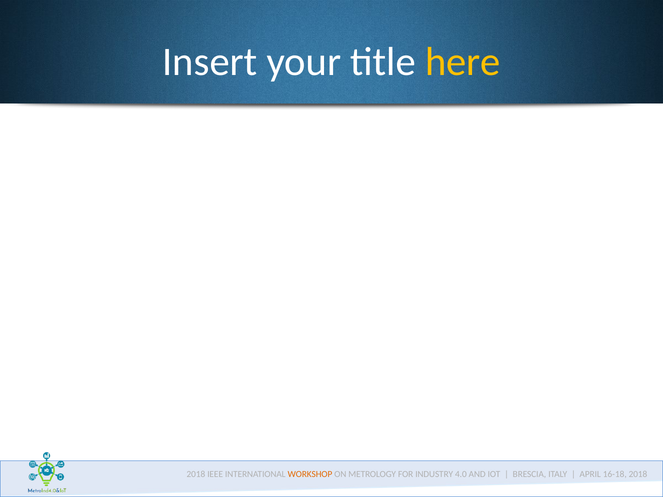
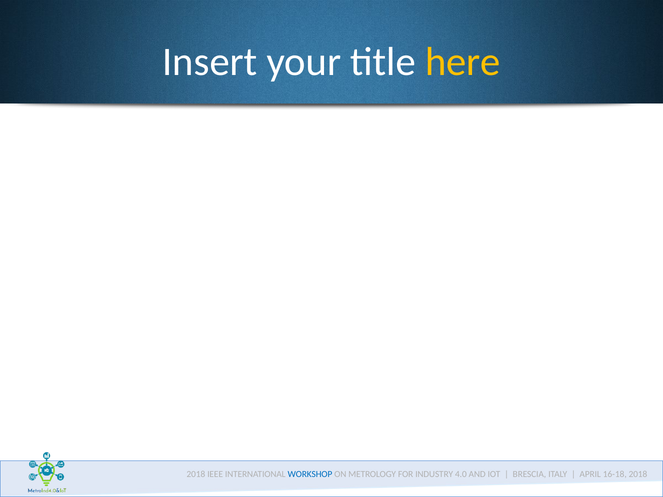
WORKSHOP colour: orange -> blue (310, 475)
